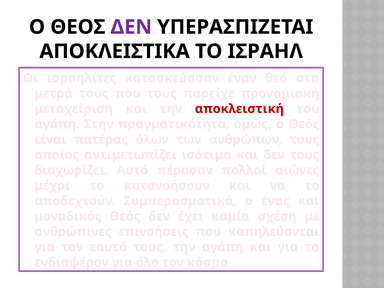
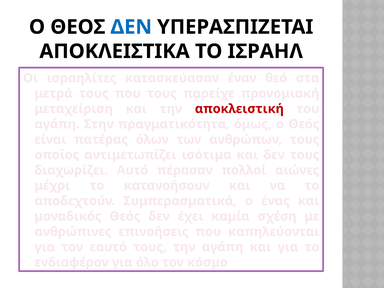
ΔΕΝ colour: purple -> blue (131, 27)
